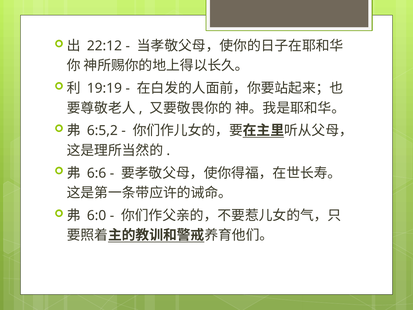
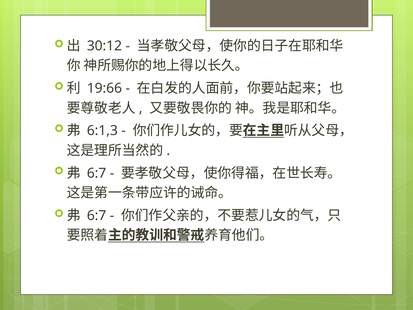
22:12: 22:12 -> 30:12 (104, 46)
19:19: 19:19 -> 19:66 (104, 88)
6:5,2: 6:5,2 -> 6:1,3 (102, 131)
6:6: 6:6 -> 6:7 (97, 173)
6:0: 6:0 -> 6:7 (97, 215)
